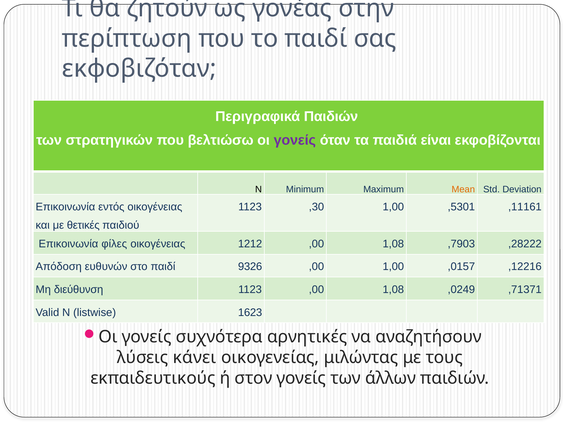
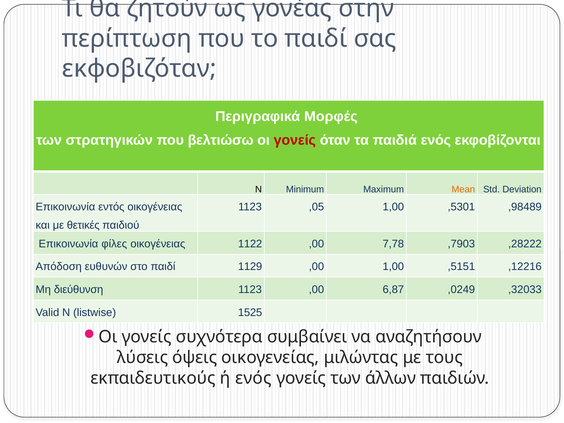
Περιγραφικά Παιδιών: Παιδιών -> Μορφές (331, 116)
γονείς colour: purple -> red (295, 140)
παιδιά είναι: είναι -> ενός (436, 140)
,30: ,30 -> ,05 (316, 207)
,11161: ,11161 -> ,98489 (525, 207)
1212: 1212 -> 1122 (250, 244)
1,08: 1,08 -> 7,78 (393, 244)
9326: 9326 -> 1129 (250, 267)
,0157: ,0157 -> ,5151 (461, 267)
1123 ,00 1,08: 1,08 -> 6,87 (393, 290)
,71371: ,71371 -> ,32033 (525, 290)
1623: 1623 -> 1525 (250, 312)
αρνητικές: αρνητικές -> συμβαίνει (307, 337)
κάνει: κάνει -> όψεις (195, 357)
ή στον: στον -> ενός (253, 378)
